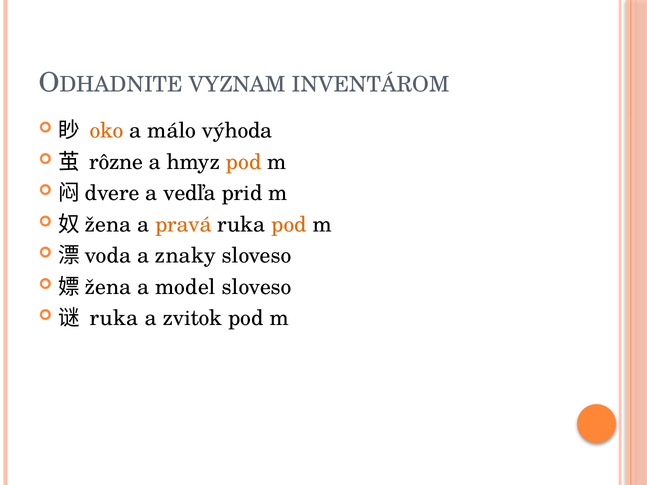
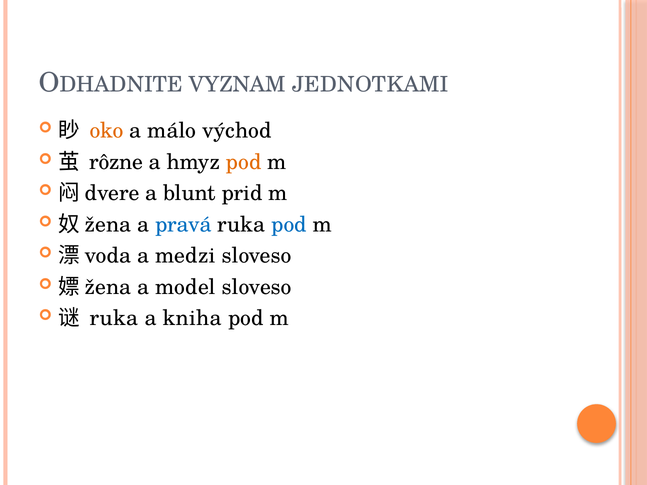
INVENTÁROM: INVENTÁROM -> JEDNOTKAMI (370, 85)
výhoda: výhoda -> východ (237, 131)
vedľa: vedľa -> blunt (190, 193)
pravá colour: orange -> blue (183, 225)
pod colour: orange -> blue (289, 225)
znaky: znaky -> medzi (185, 256)
zvitok: zvitok -> kniha (192, 319)
